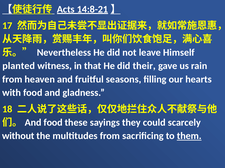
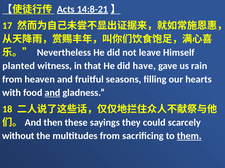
their: their -> have (144, 66)
and underline: none -> present (52, 93)
food: food -> then (53, 123)
